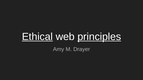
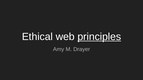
Ethical underline: present -> none (37, 37)
